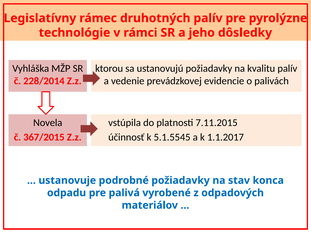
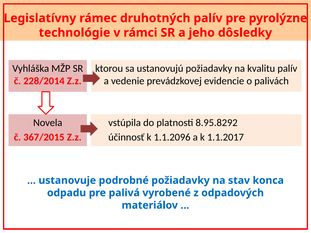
7.11.2015: 7.11.2015 -> 8.95.8292 (217, 123)
5.1.5545: 5.1.5545 -> 1.1.2096 (172, 137)
